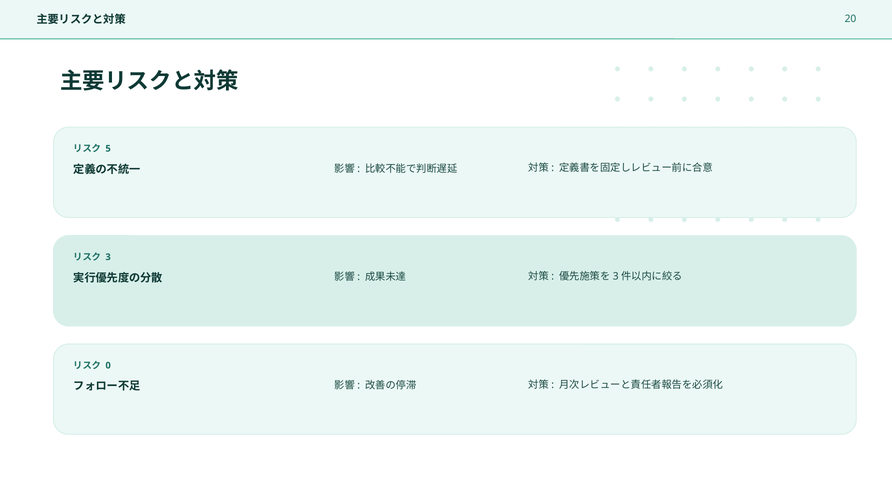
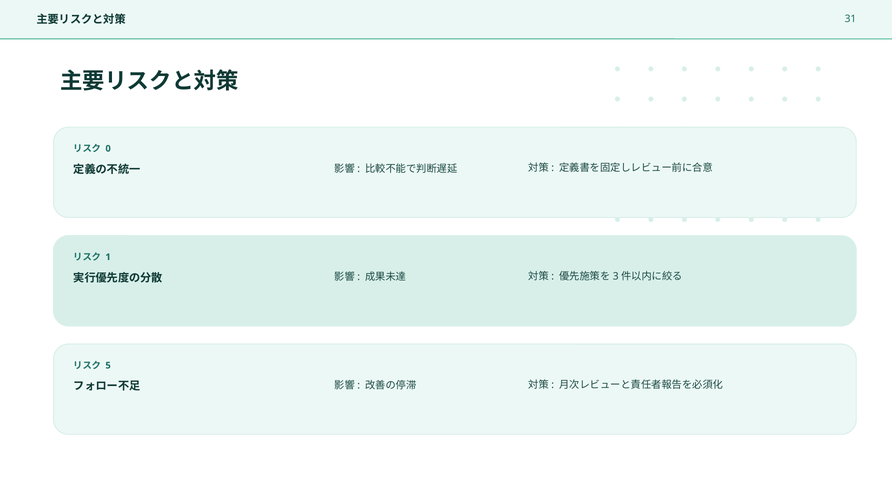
20: 20 -> 31 (851, 19)
5: 5 -> 0 (108, 148)
3: 3 -> 1 (108, 257)
0: 0 -> 5 (108, 365)
